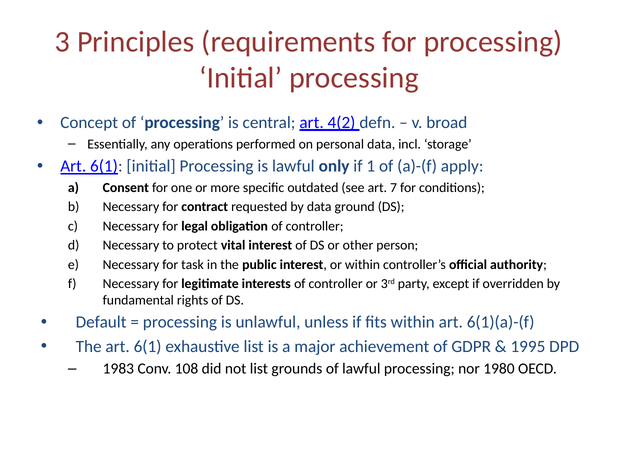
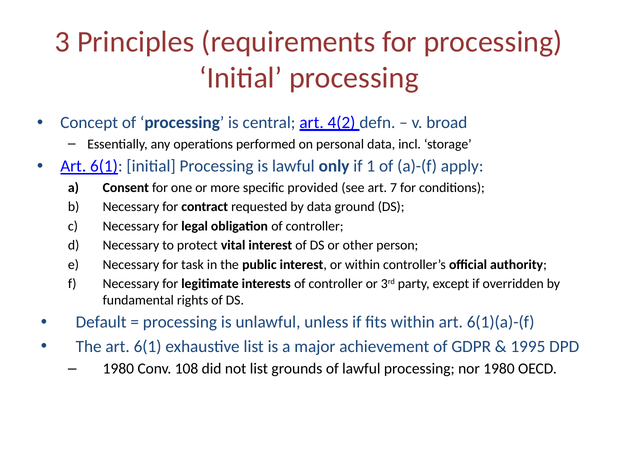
outdated: outdated -> provided (313, 188)
1983: 1983 -> 1980 (118, 369)
